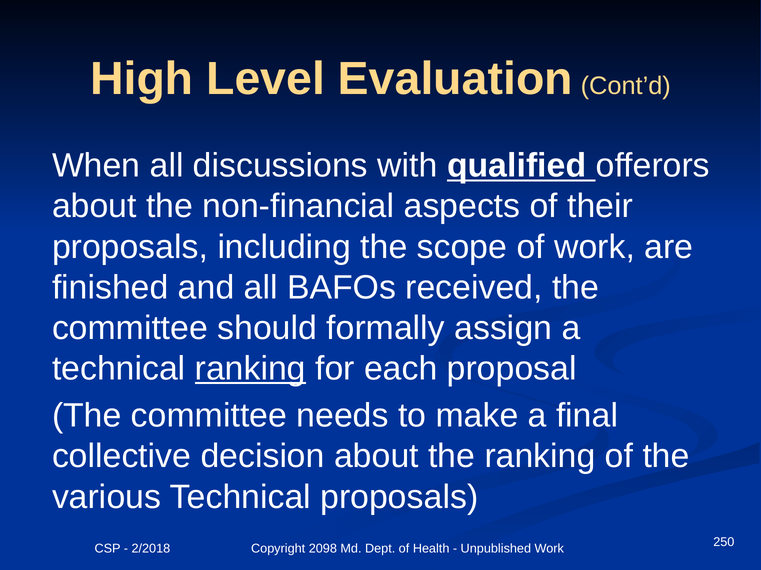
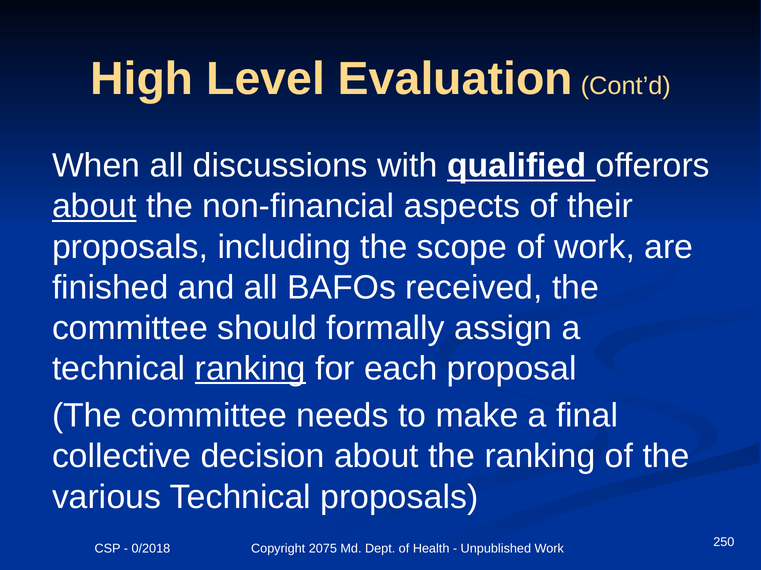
about underline: none -> present (94, 207)
2/2018: 2/2018 -> 0/2018 (151, 549)
2098: 2098 -> 2075 (323, 549)
